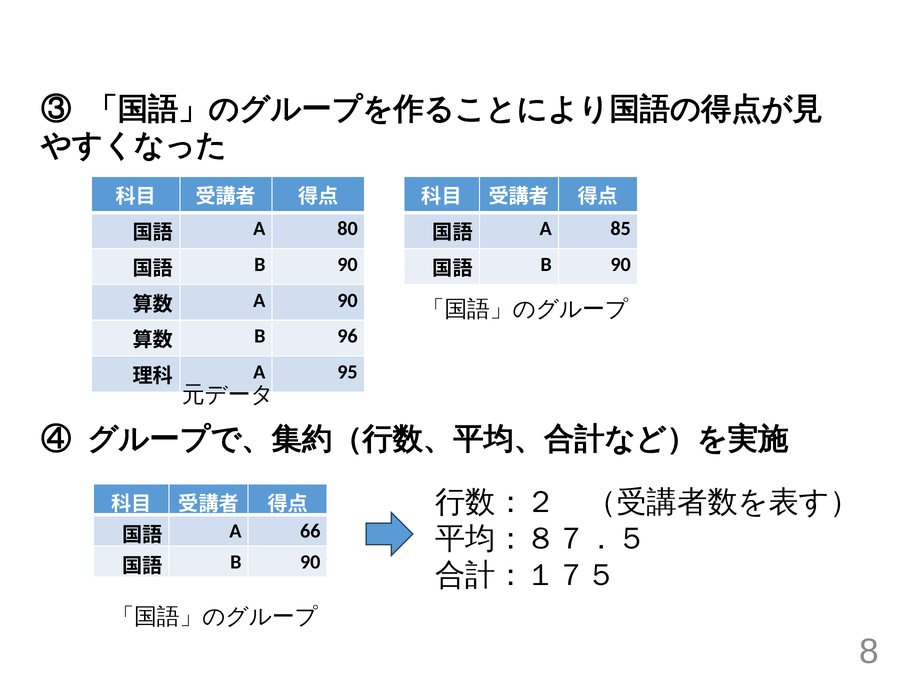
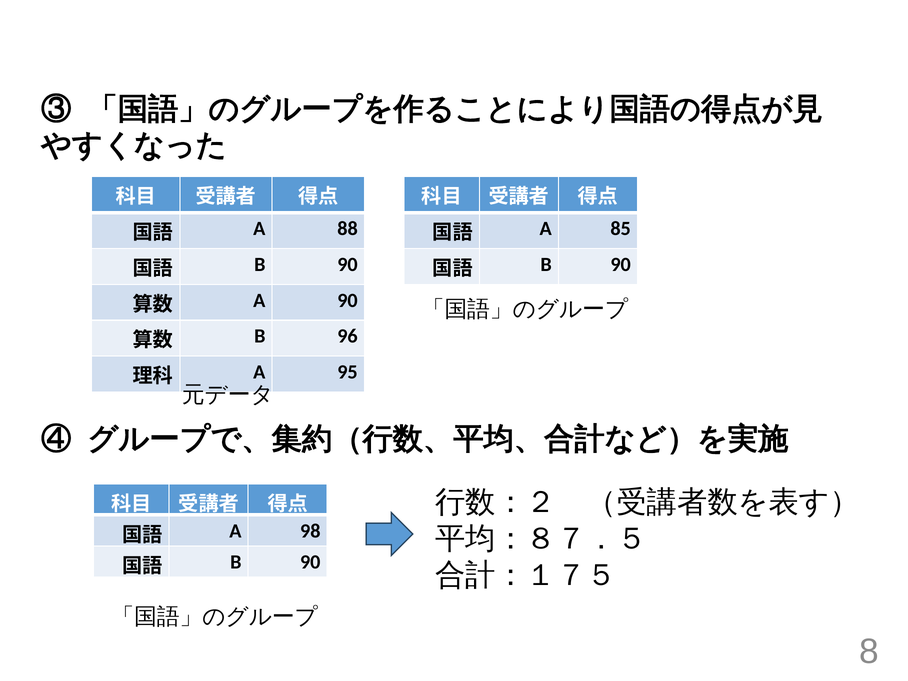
80: 80 -> 88 (348, 229)
66: 66 -> 98 (310, 531)
